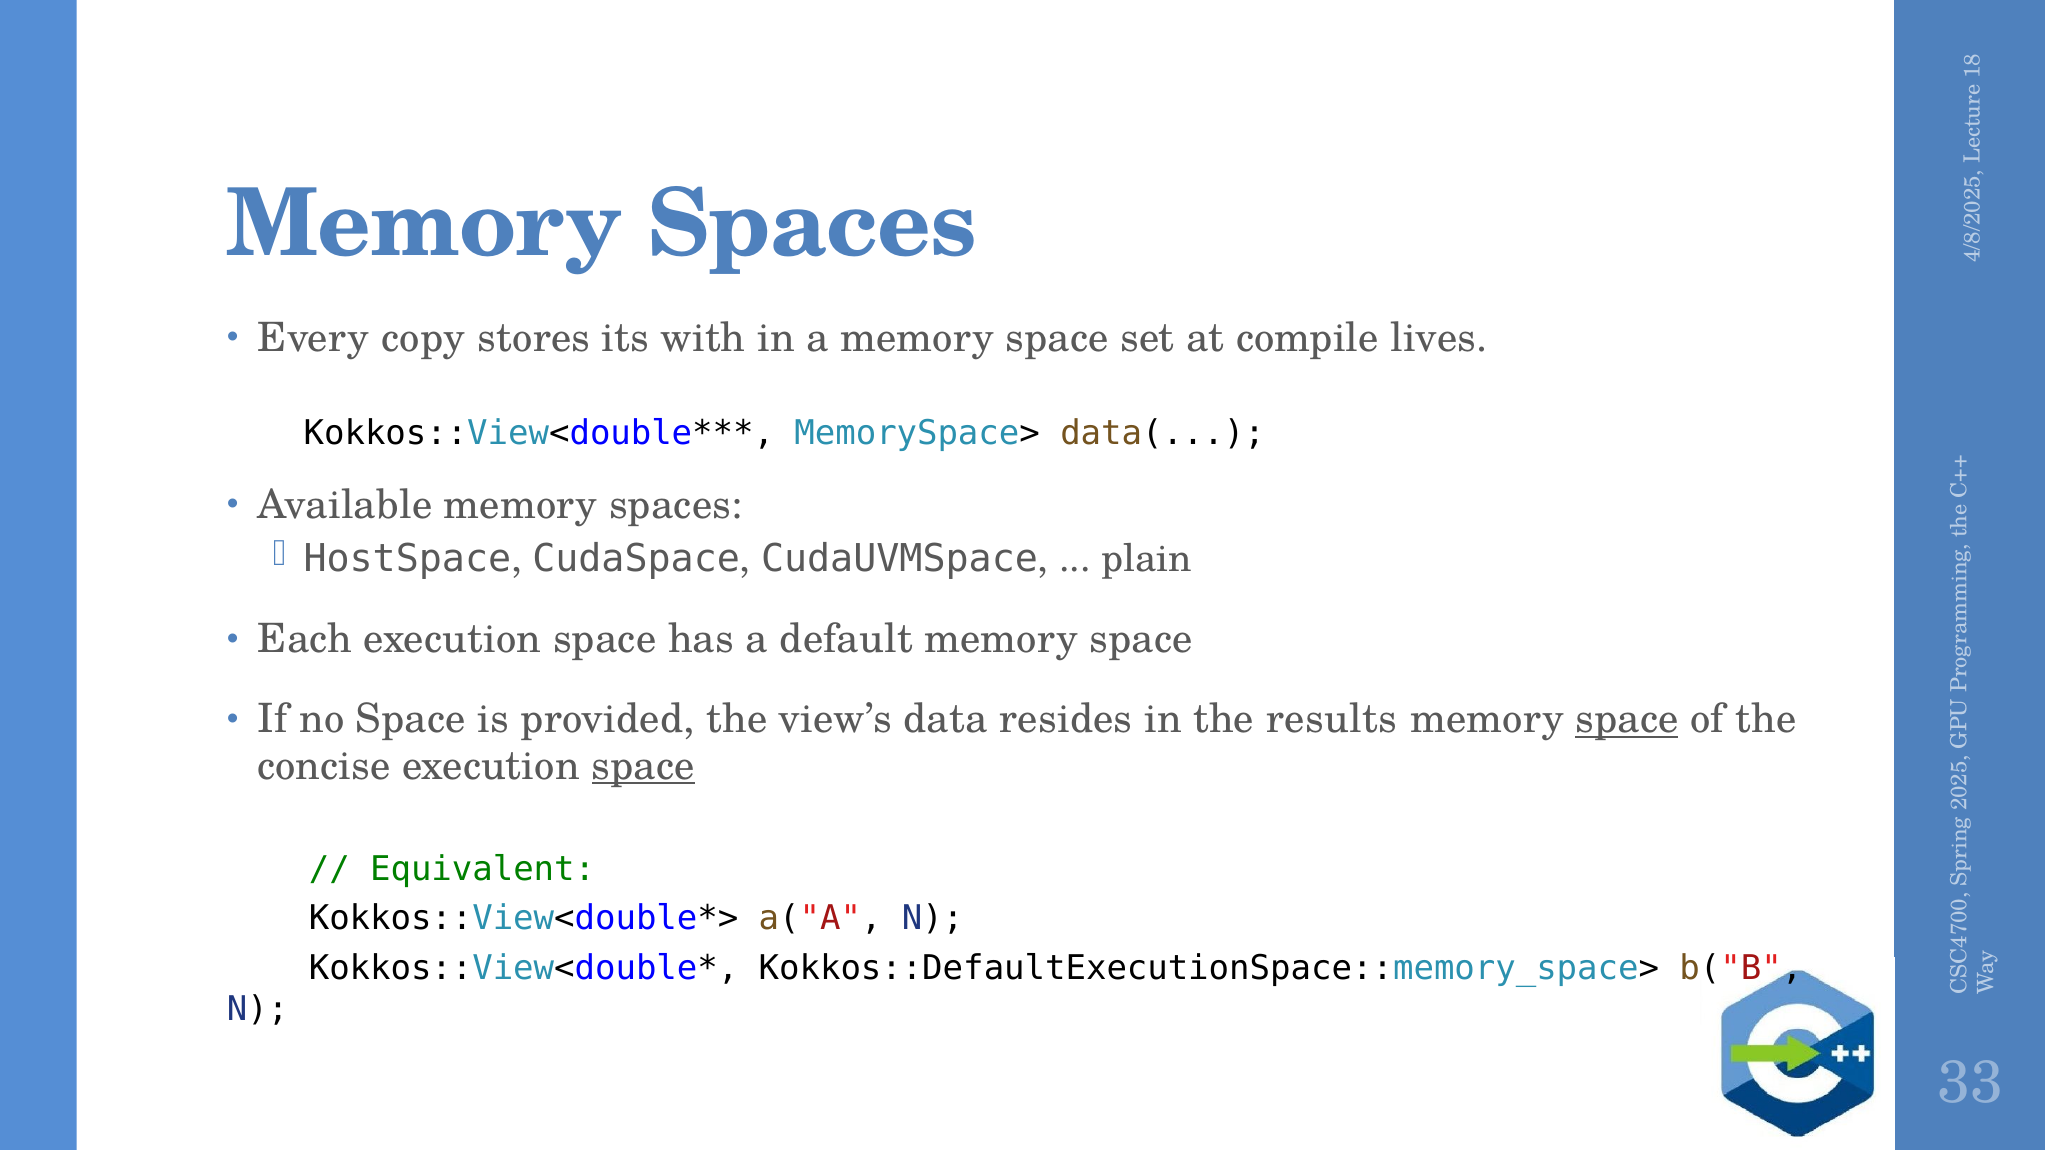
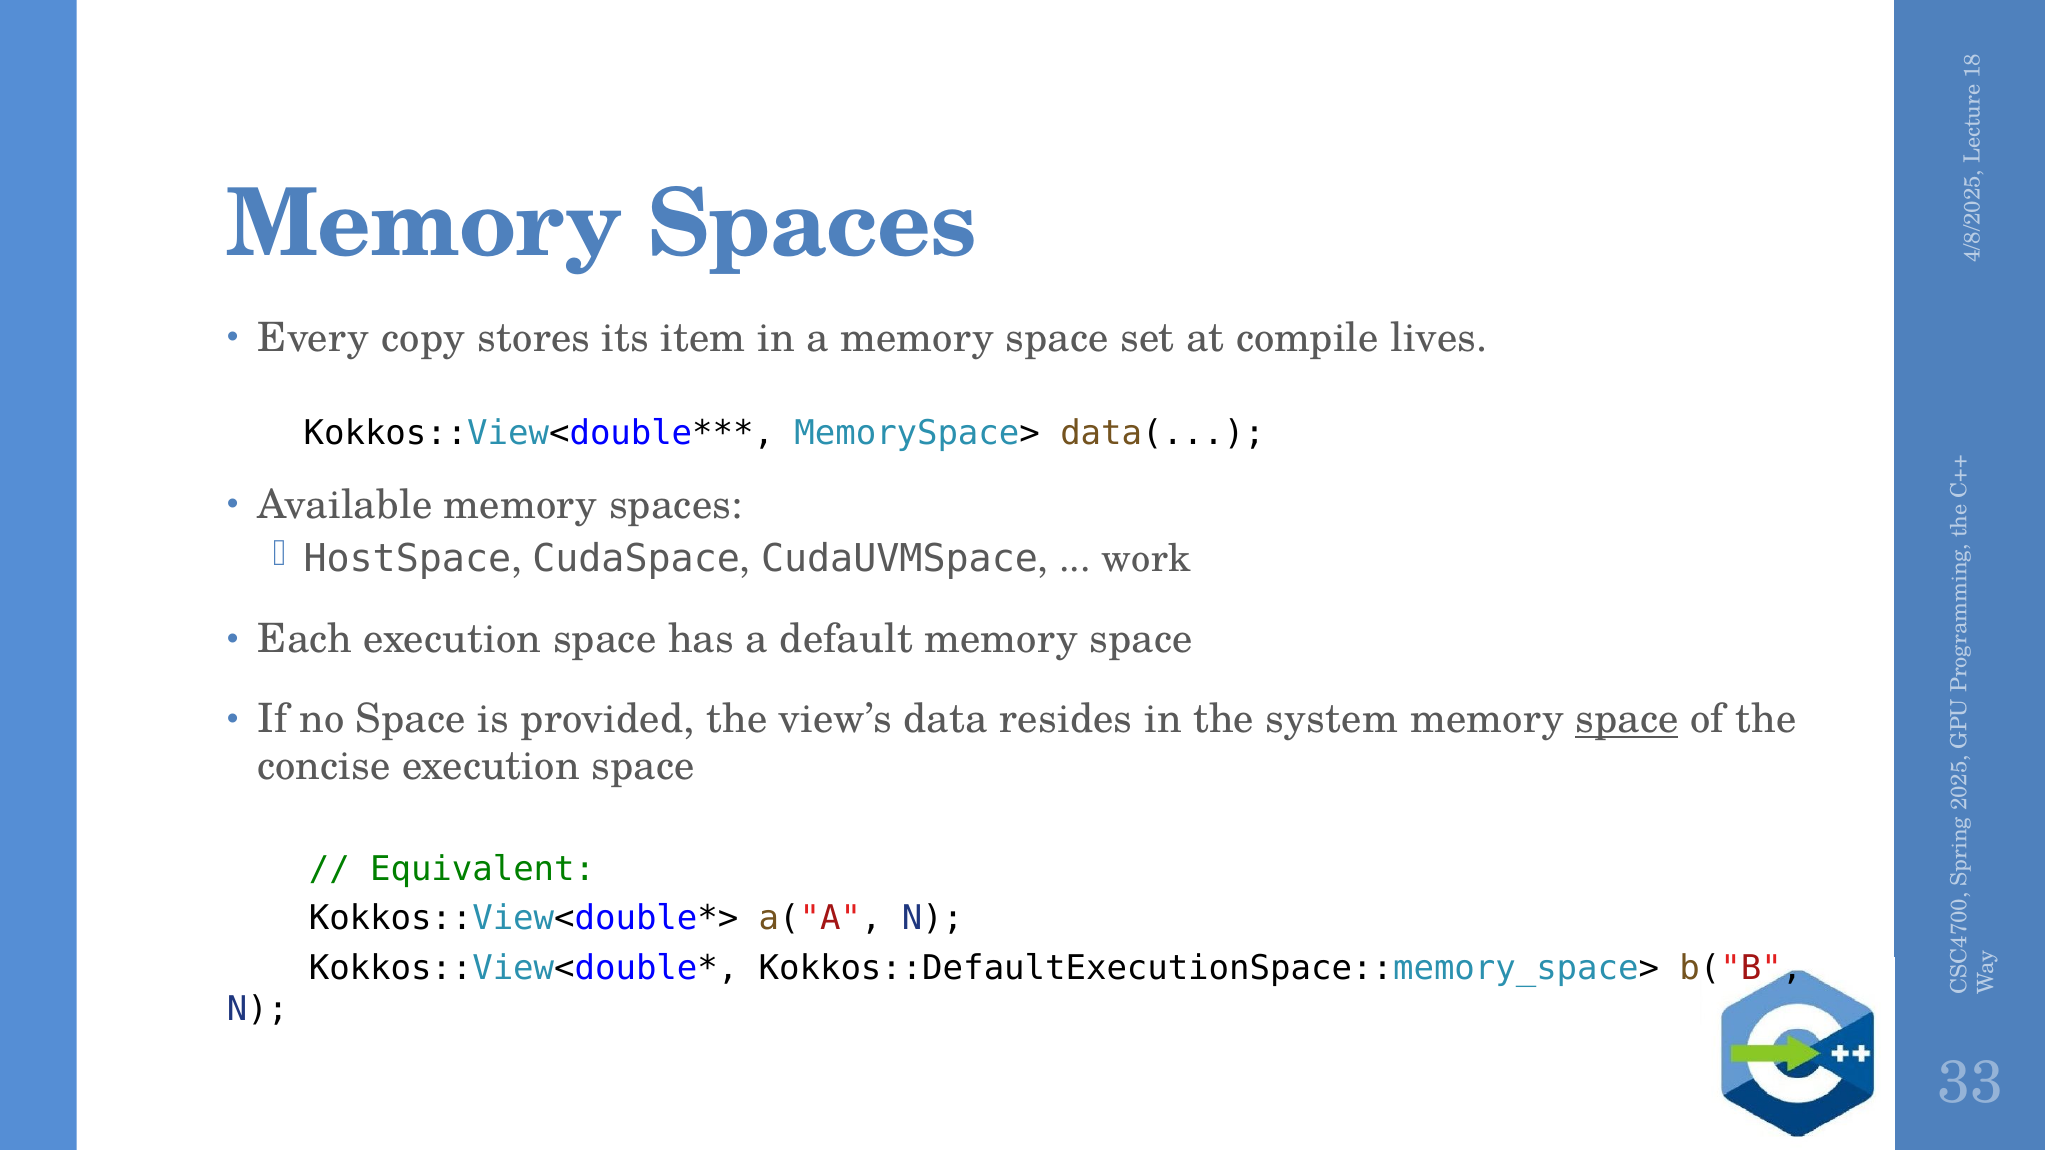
with: with -> item (703, 338)
plain: plain -> work (1146, 559)
results: results -> system (1332, 720)
space underline: present -> none (643, 766)
